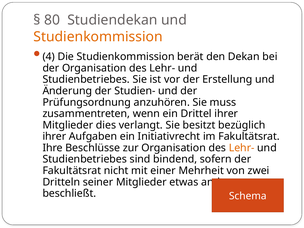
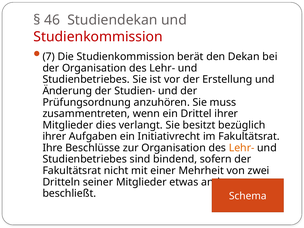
80: 80 -> 46 (52, 20)
Studienkommission colour: orange -> red (98, 37)
4: 4 -> 7 (49, 57)
